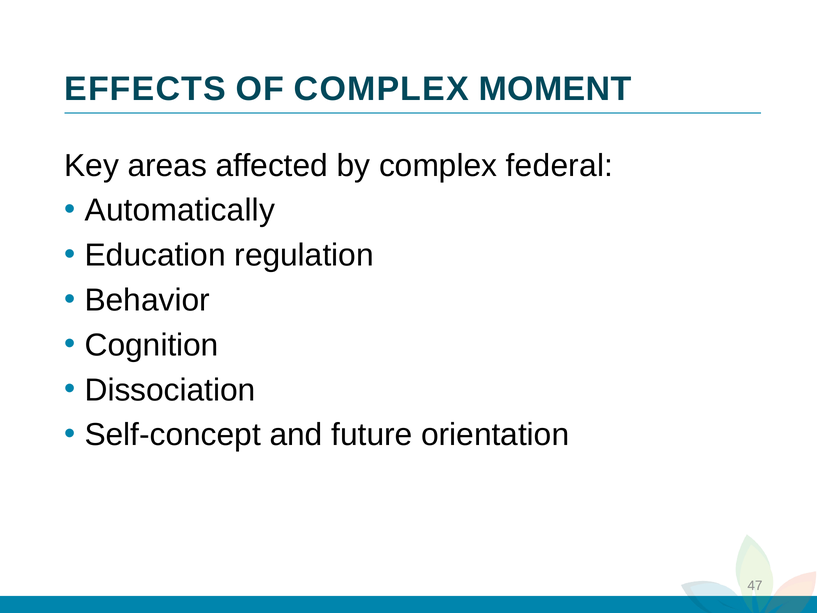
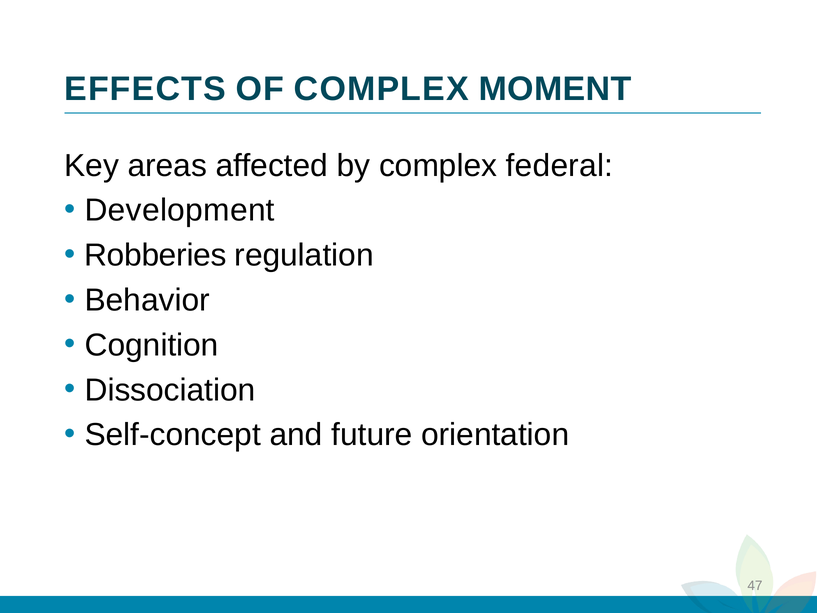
Automatically: Automatically -> Development (180, 210)
Education: Education -> Robberies (155, 255)
